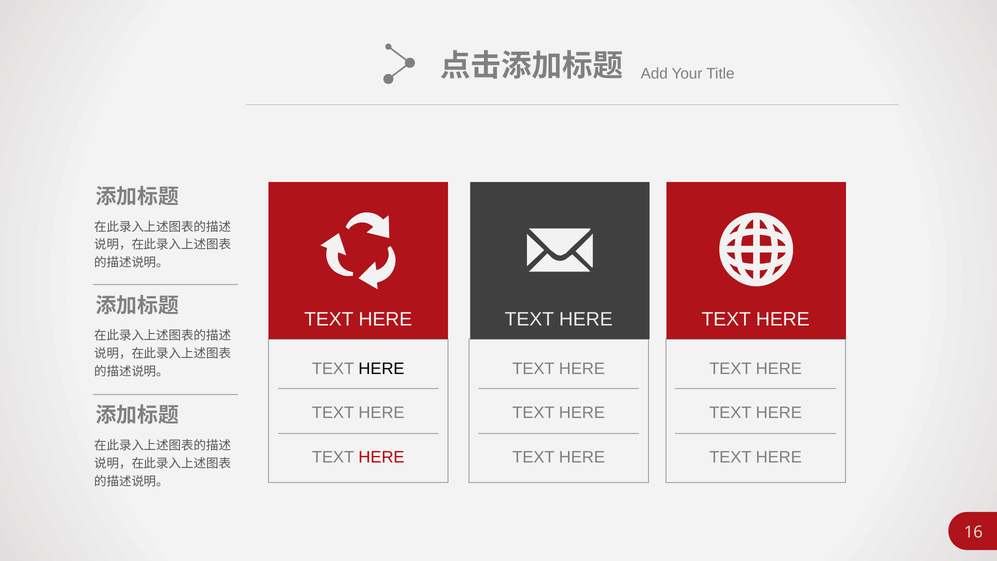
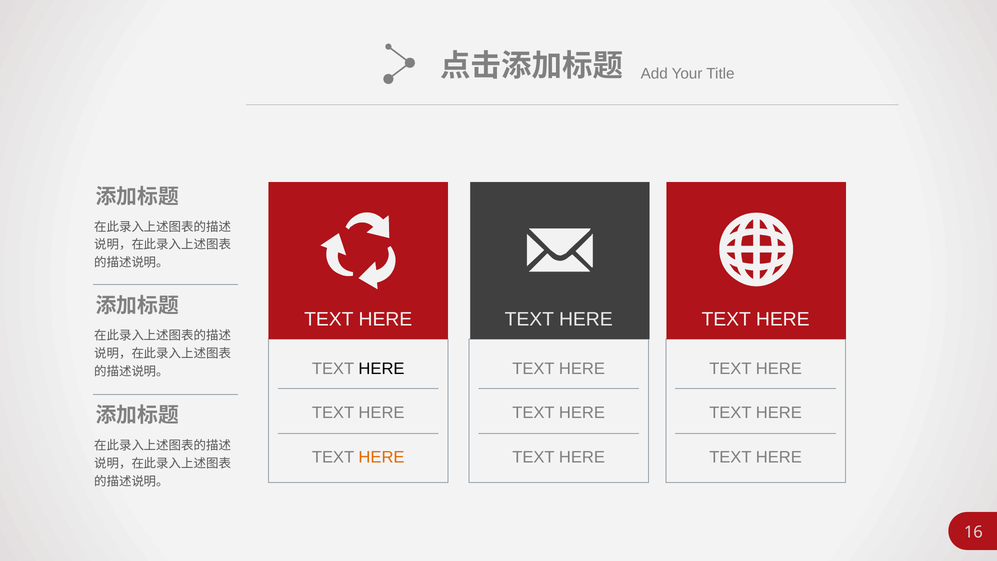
HERE colour: red -> orange (382, 457)
